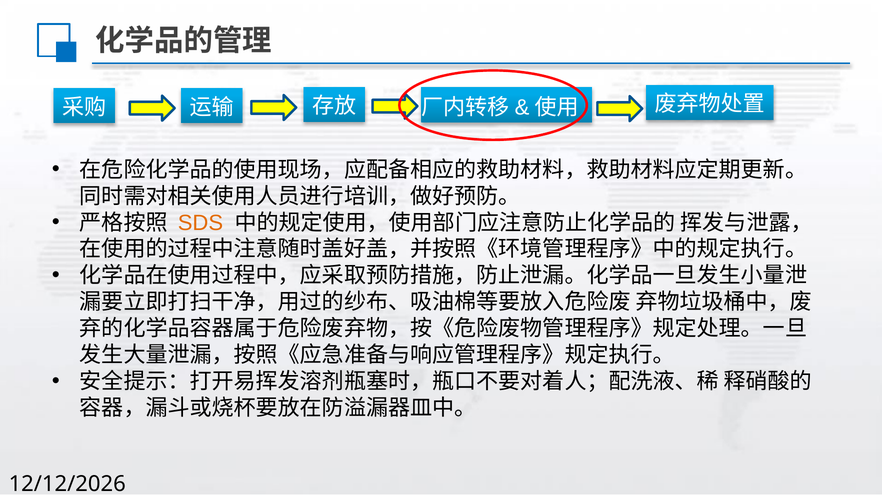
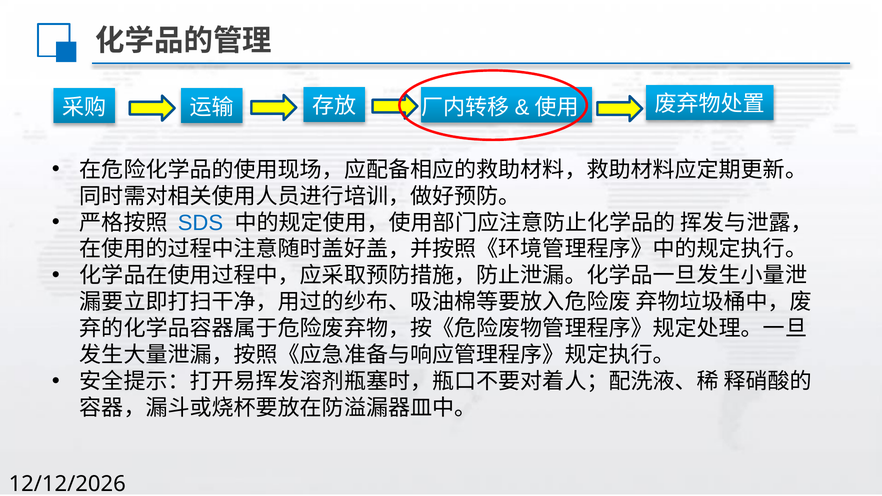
SDS colour: orange -> blue (200, 223)
